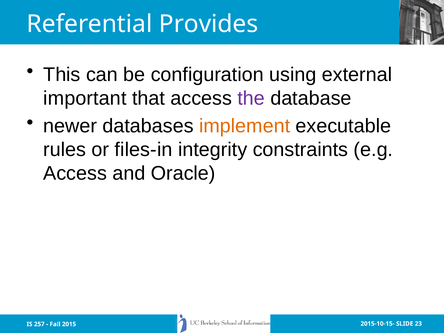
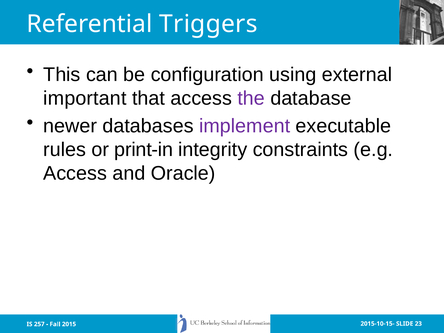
Provides: Provides -> Triggers (208, 24)
implement colour: orange -> purple (245, 126)
files-in: files-in -> print-in (144, 150)
